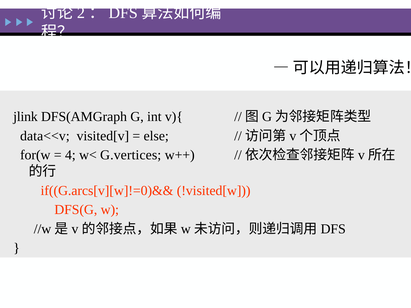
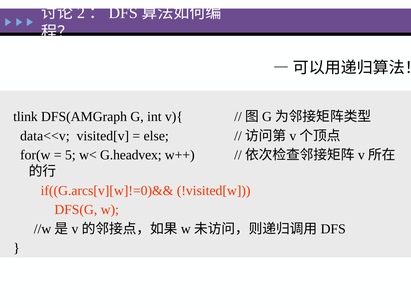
jlink: jlink -> tlink (25, 117)
4: 4 -> 5 (70, 155)
G.vertices: G.vertices -> G.headvex (131, 155)
